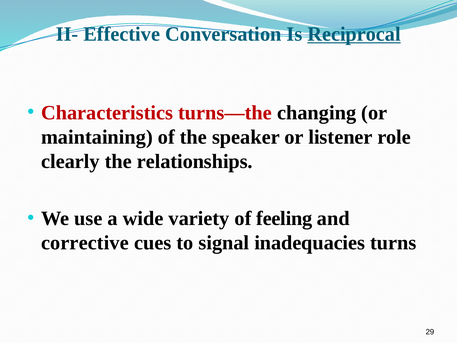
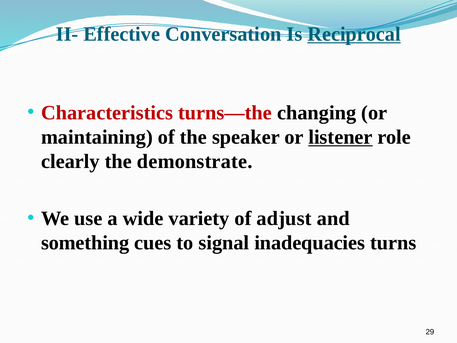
listener underline: none -> present (341, 137)
relationships: relationships -> demonstrate (195, 161)
feeling: feeling -> adjust (284, 218)
corrective: corrective -> something (85, 243)
